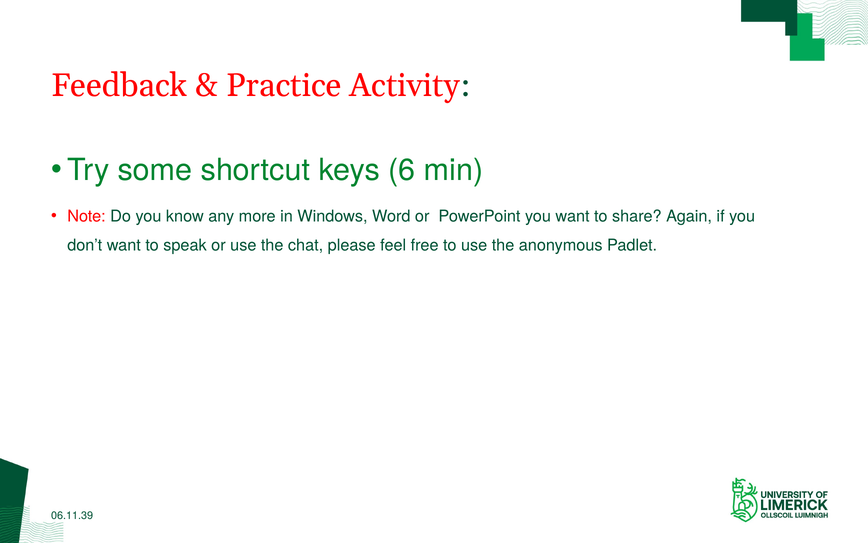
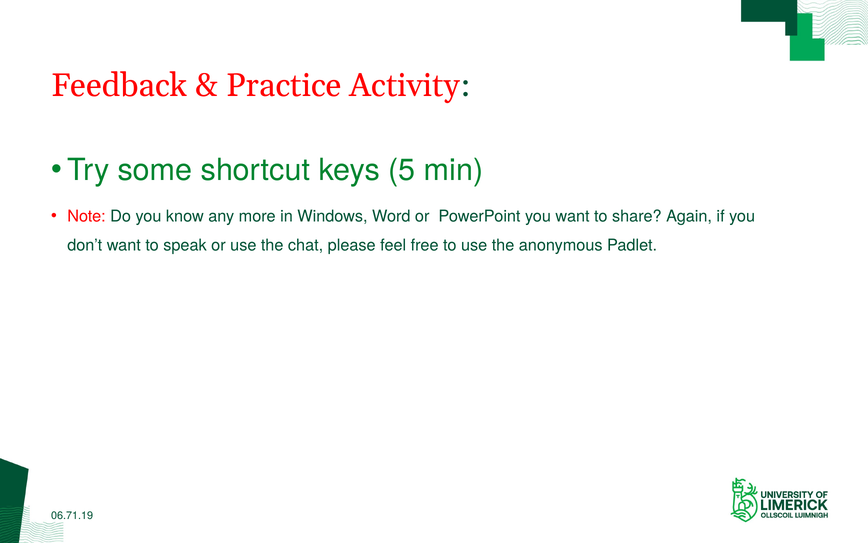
6: 6 -> 5 (402, 170)
06.11.39: 06.11.39 -> 06.71.19 (72, 515)
